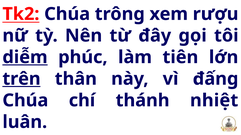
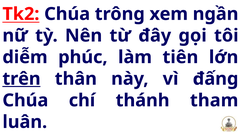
rượu: rượu -> ngần (216, 14)
diễm underline: present -> none (25, 57)
nhiệt: nhiệt -> tham (214, 101)
